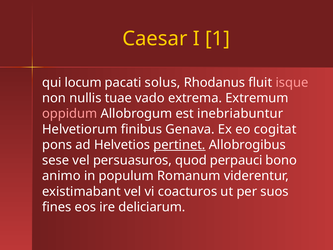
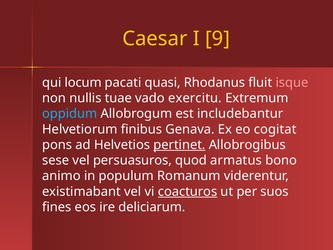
1: 1 -> 9 (218, 39)
solus: solus -> quasi (163, 82)
extrema: extrema -> exercitu (195, 98)
oppidum colour: pink -> light blue (70, 114)
inebriabuntur: inebriabuntur -> includebantur (240, 114)
perpauci: perpauci -> armatus (236, 160)
coacturos underline: none -> present (188, 191)
